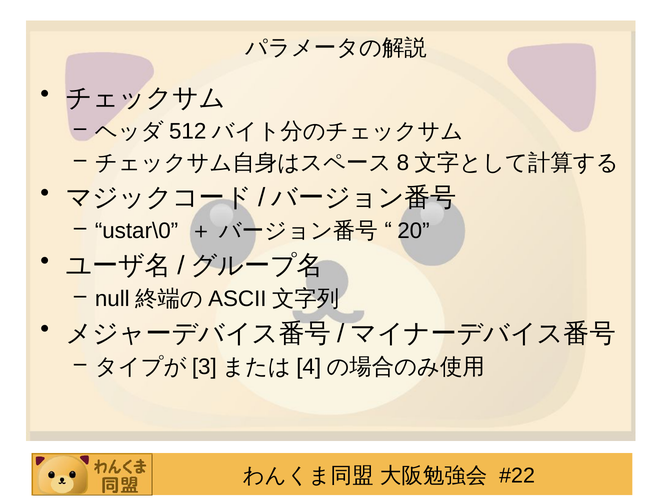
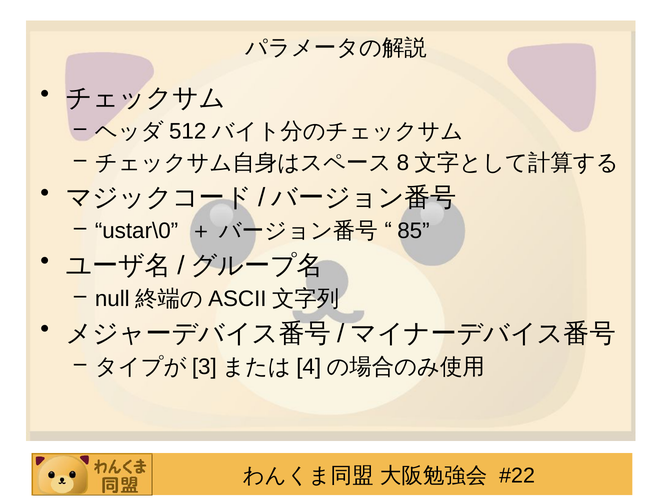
20: 20 -> 85 (413, 231)
